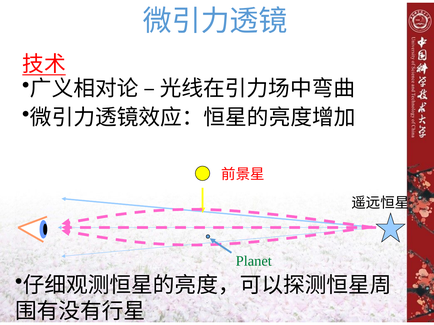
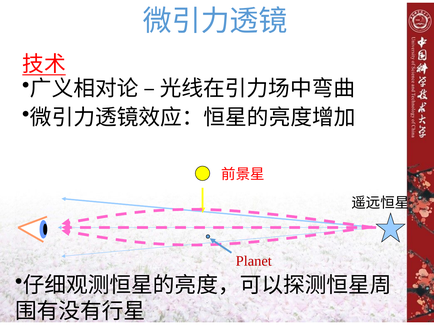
Planet colour: green -> red (254, 261)
